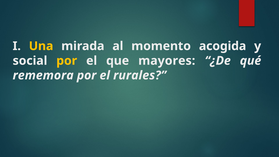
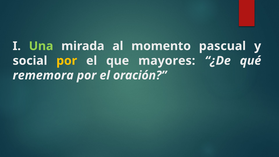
Una colour: yellow -> light green (41, 46)
acogida: acogida -> pascual (222, 46)
rurales: rurales -> oración (140, 75)
